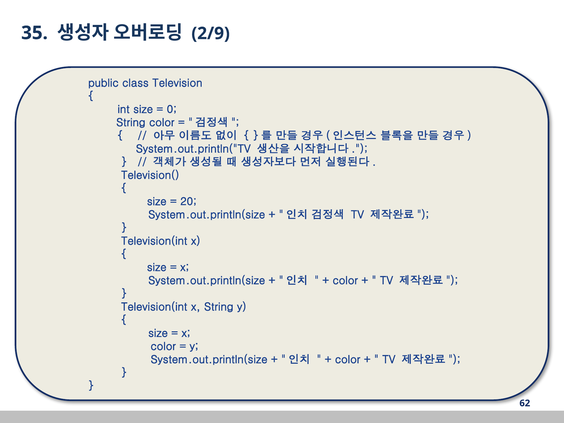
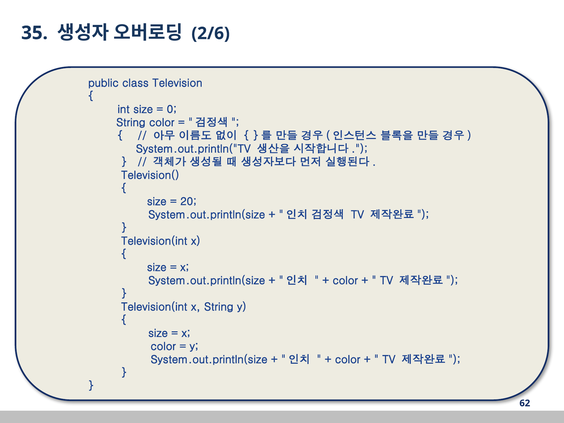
2/9: 2/9 -> 2/6 (211, 33)
